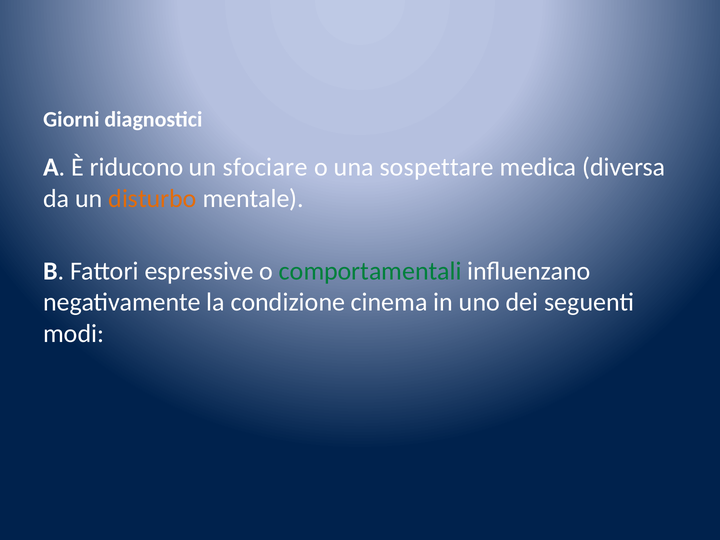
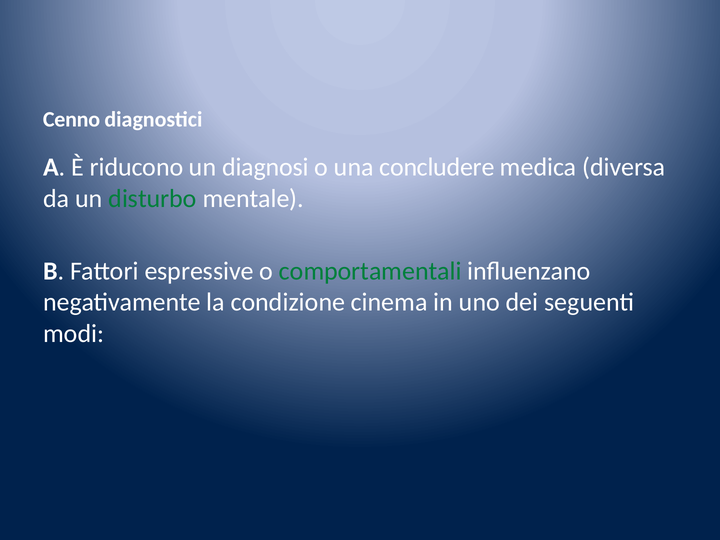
Giorni: Giorni -> Cenno (71, 120)
sfociare: sfociare -> diagnosi (265, 167)
sospettare: sospettare -> concludere (437, 167)
disturbo colour: orange -> green (153, 198)
